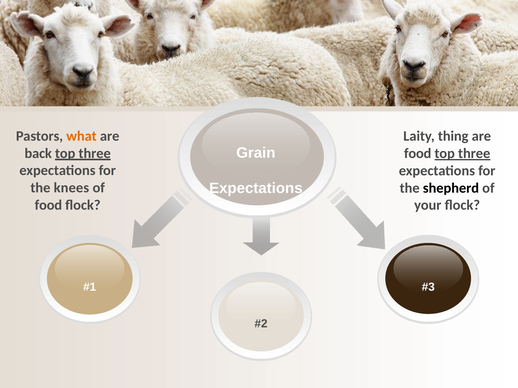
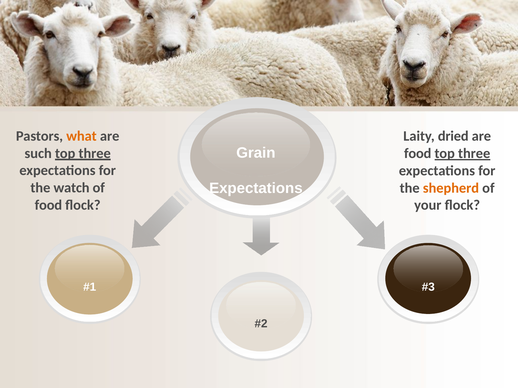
thing: thing -> dried (453, 136)
back: back -> such (38, 154)
knees: knees -> watch (72, 188)
shepherd colour: black -> orange (451, 188)
